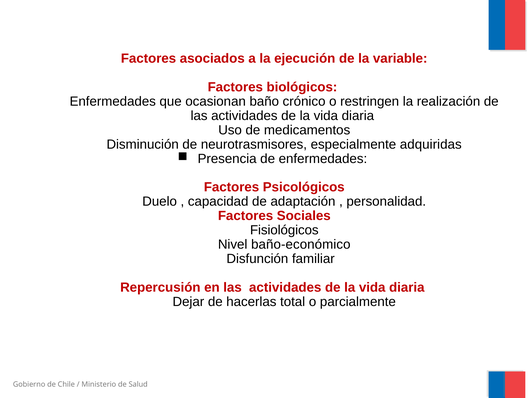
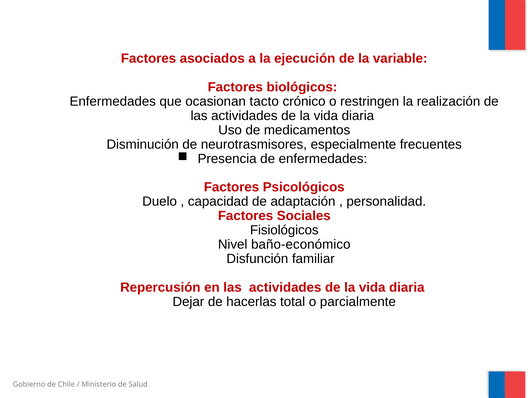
baño: baño -> tacto (264, 101)
adquiridas: adquiridas -> frecuentes (431, 144)
